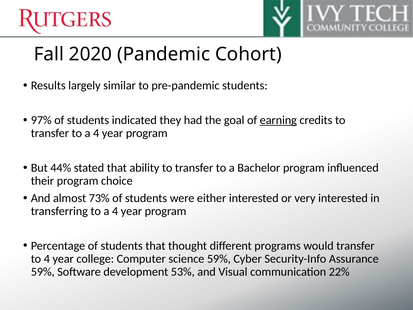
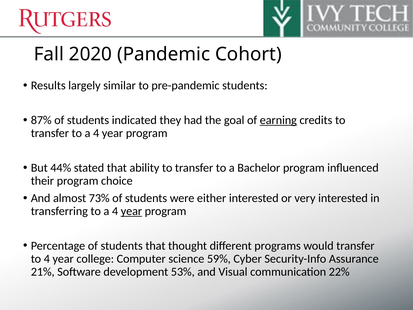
97%: 97% -> 87% (41, 120)
year underline: none -> present (131, 211)
59%: 59% -> 21% (43, 272)
